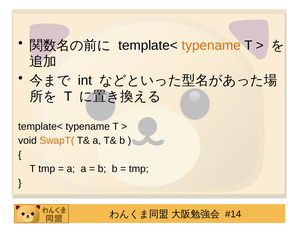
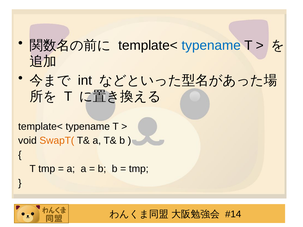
typename colour: orange -> blue (211, 45)
